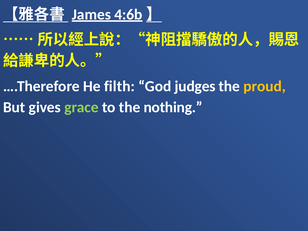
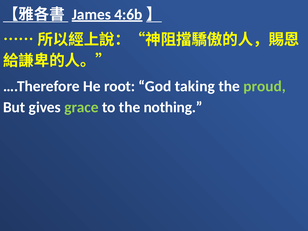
filth: filth -> root (120, 86)
judges: judges -> taking (195, 86)
proud colour: yellow -> light green (265, 86)
